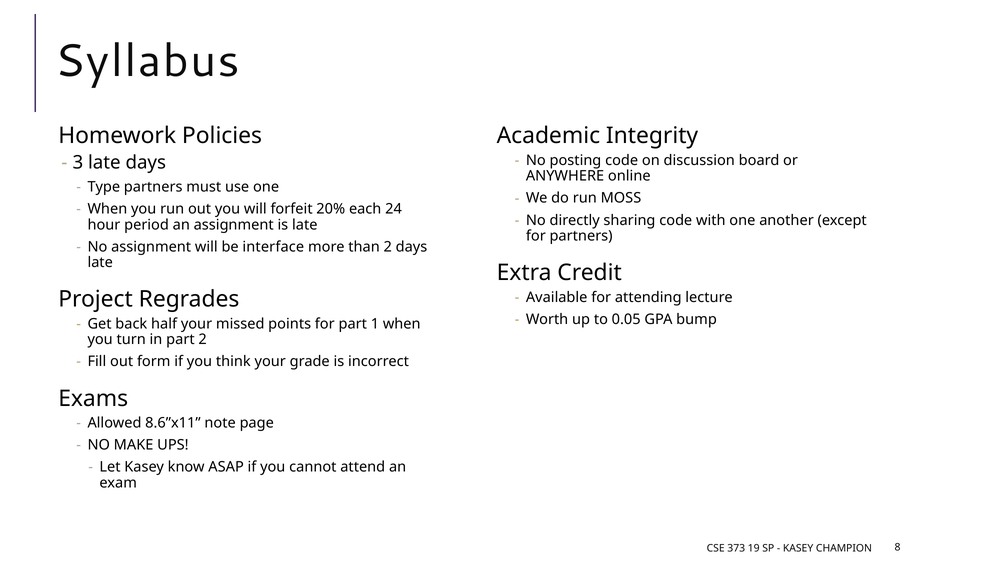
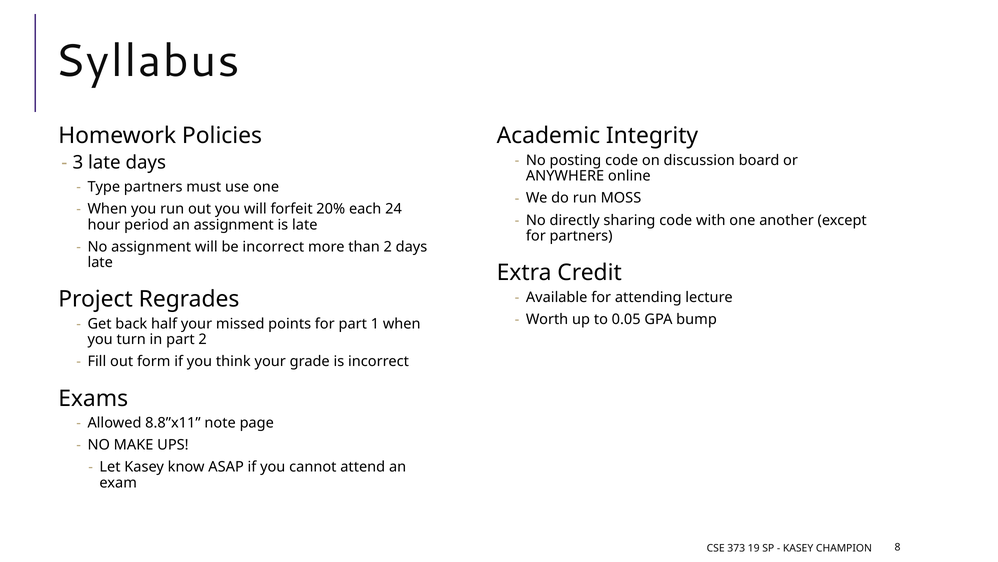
be interface: interface -> incorrect (273, 246)
8.6”x11: 8.6”x11 -> 8.8”x11 (173, 422)
